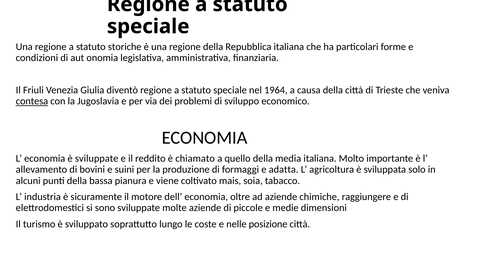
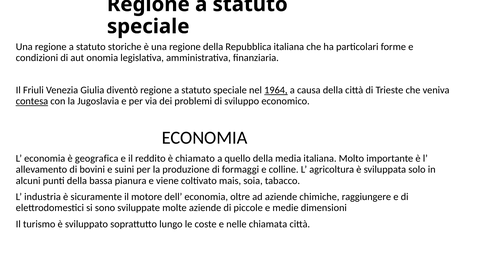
1964 underline: none -> present (276, 90)
è sviluppate: sviluppate -> geografica (97, 159)
adatta: adatta -> colline (284, 170)
posizione: posizione -> chiamata (268, 224)
